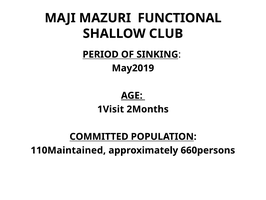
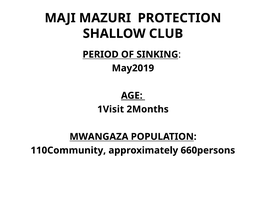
FUNCTIONAL: FUNCTIONAL -> PROTECTION (179, 18)
COMMITTED: COMMITTED -> MWANGAZA (99, 136)
110Maintained: 110Maintained -> 110Community (68, 150)
